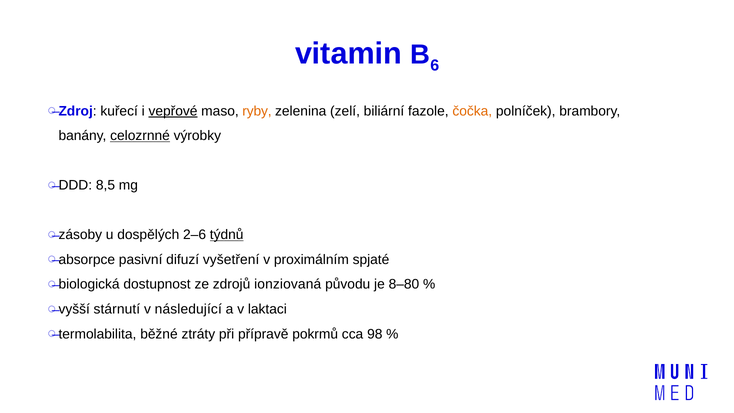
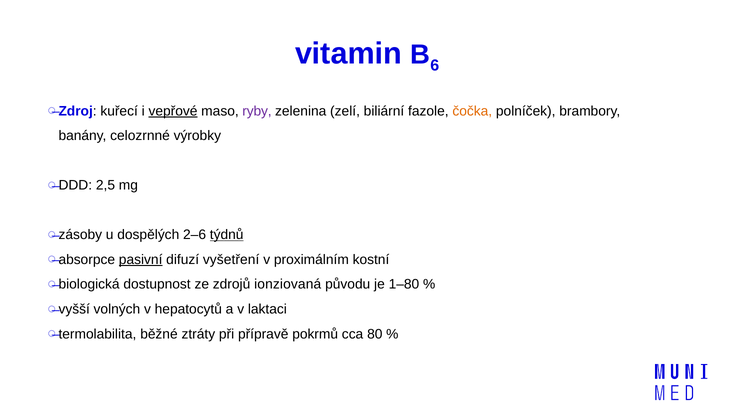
ryby colour: orange -> purple (257, 111)
celozrnné underline: present -> none (140, 136)
8,5: 8,5 -> 2,5 (105, 185)
pasivní underline: none -> present (141, 260)
spjaté: spjaté -> kostní (371, 260)
8–80: 8–80 -> 1–80 (404, 284)
stárnutí: stárnutí -> volných (117, 309)
následující: následující -> hepatocytů (188, 309)
98: 98 -> 80 (375, 334)
